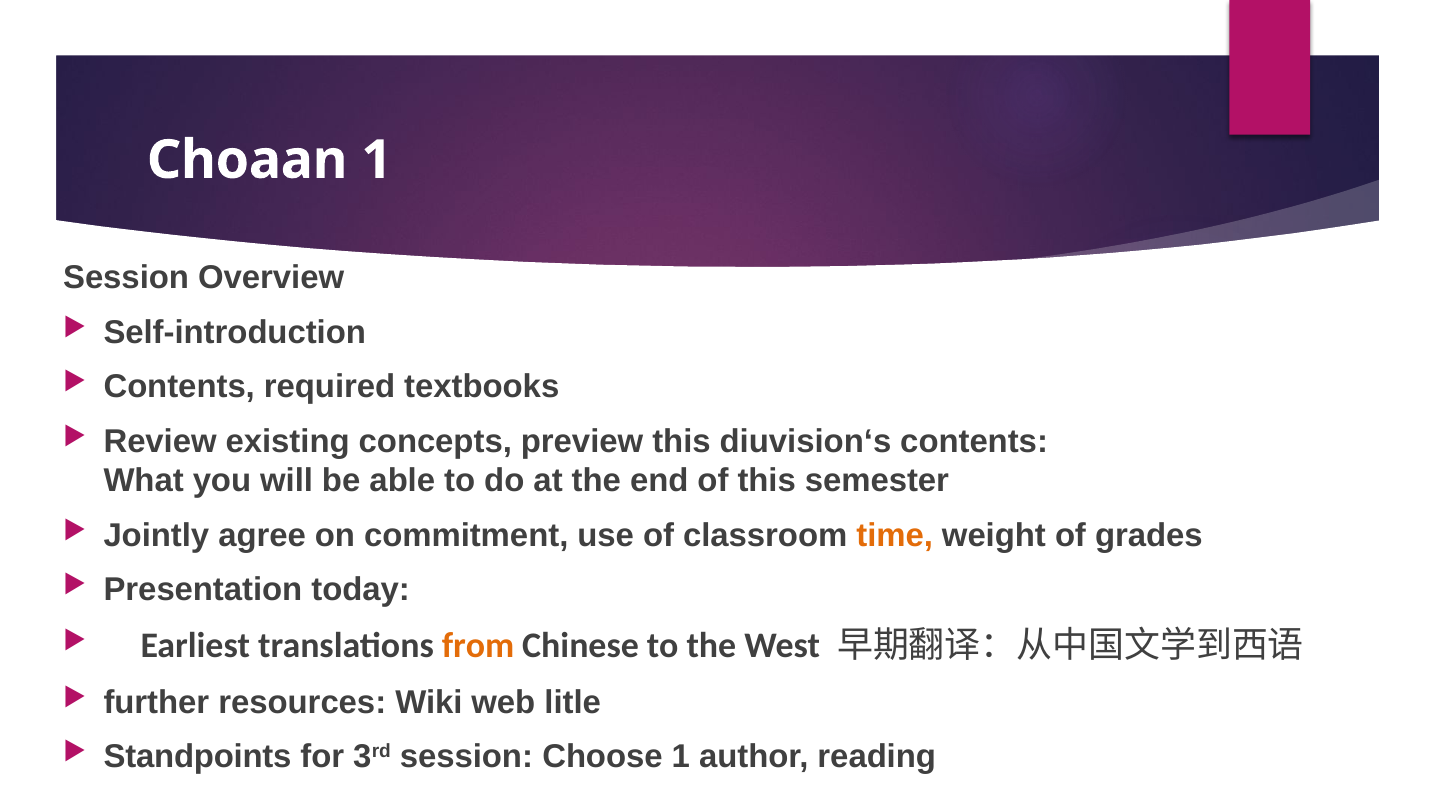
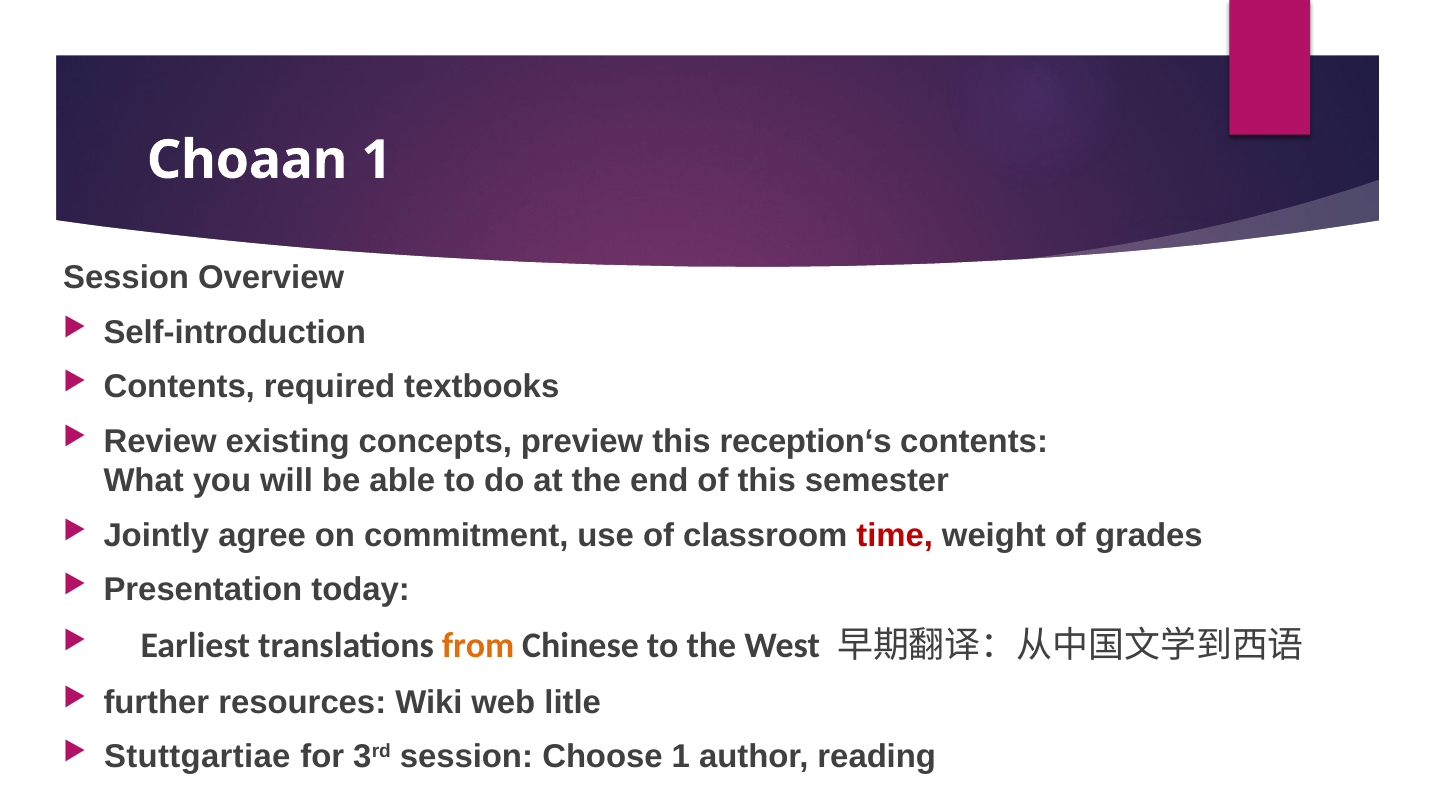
diuvision‘s: diuvision‘s -> reception‘s (806, 441)
time colour: orange -> red (895, 535)
Standpoints: Standpoints -> Stuttgartiae (197, 756)
